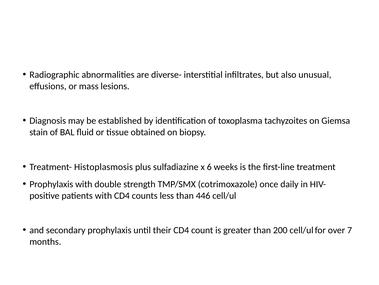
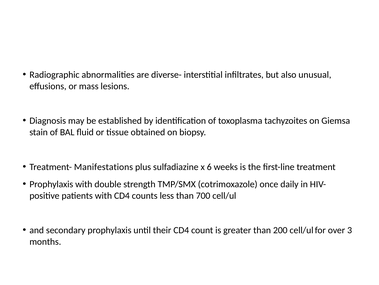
Histoplasmosis: Histoplasmosis -> Manifestations (103, 166)
446: 446 -> 700 (203, 195)
7: 7 -> 3 (350, 230)
